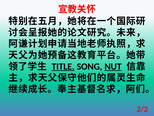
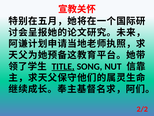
NUT underline: present -> none (113, 66)
